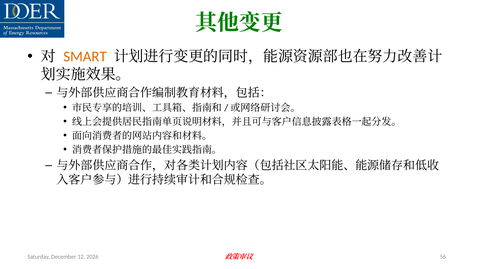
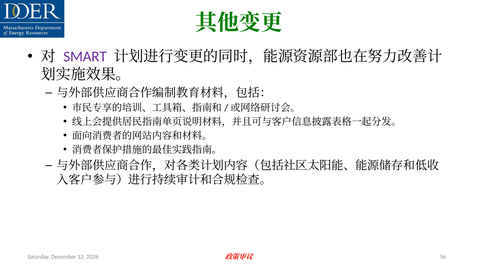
SMART colour: orange -> purple (85, 57)
